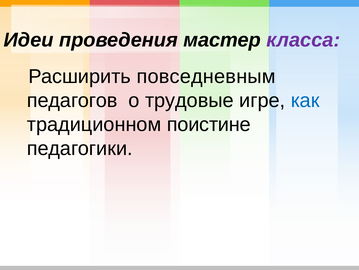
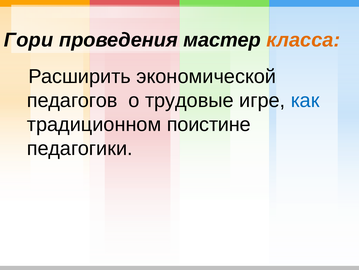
Идеи: Идеи -> Гори (29, 40)
класса colour: purple -> orange (303, 40)
повседневным: повседневным -> экономической (206, 76)
